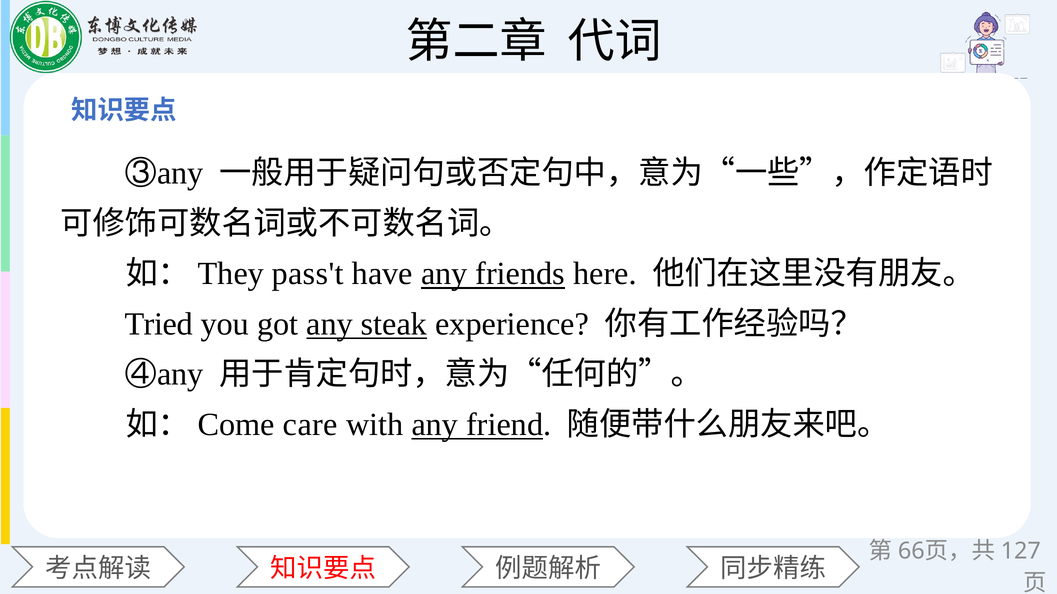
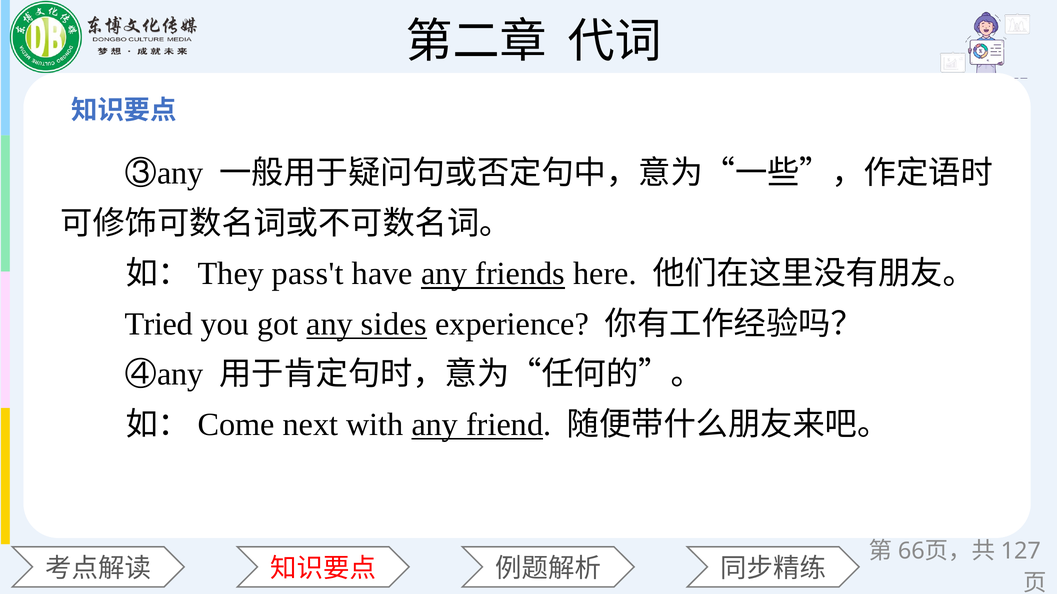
steak: steak -> sides (394, 324)
care: care -> next (310, 425)
